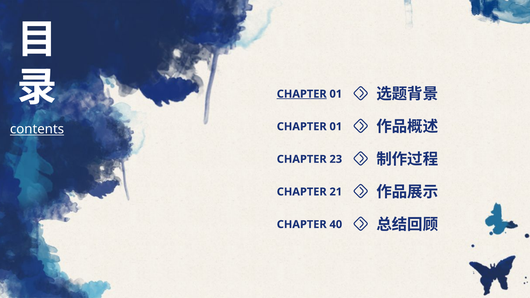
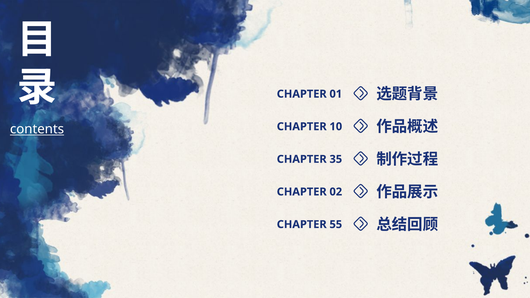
CHAPTER underline: present -> none (302, 94)
01: 01 -> 10 (336, 127)
23: 23 -> 35 (336, 159)
21: 21 -> 02 (336, 192)
40: 40 -> 55 (336, 225)
